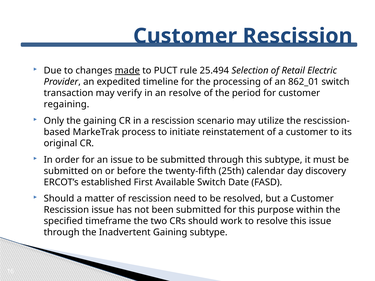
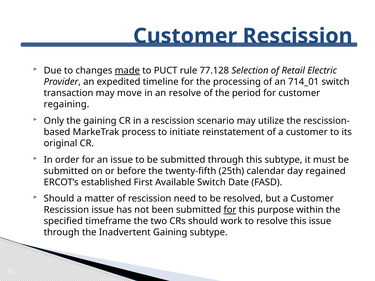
25.494: 25.494 -> 77.128 (214, 71)
862_01: 862_01 -> 714_01 (304, 82)
verify: verify -> move (129, 93)
discovery: discovery -> regained (326, 171)
for underline: none -> present (230, 210)
